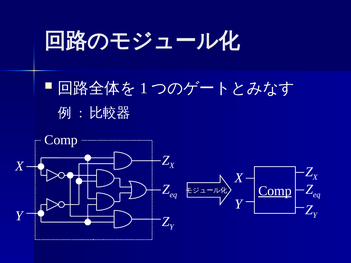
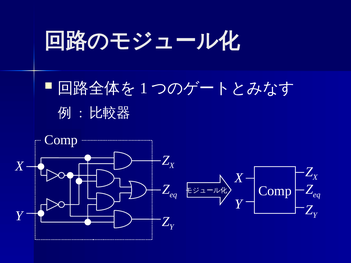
Comp underline: present -> none (275, 191)
